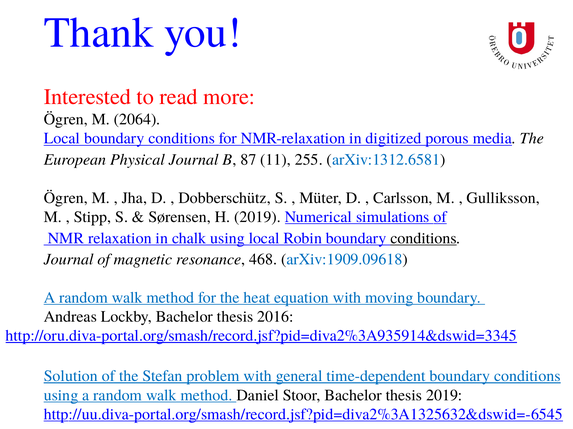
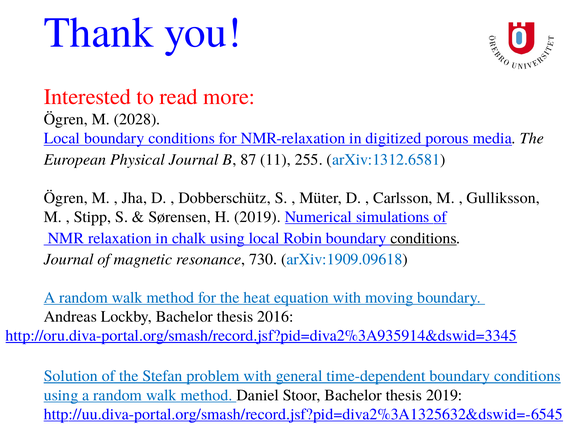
2064: 2064 -> 2028 (137, 120)
468: 468 -> 730 (263, 260)
